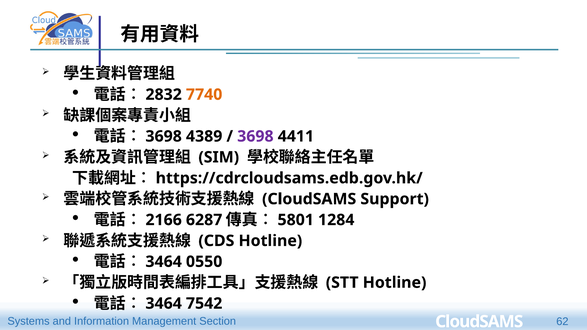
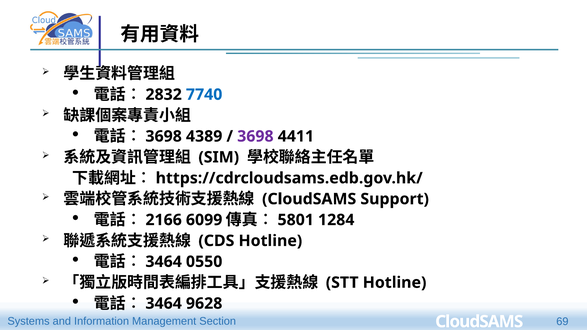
7740 colour: orange -> blue (204, 95)
6287: 6287 -> 6099 (204, 220)
7542: 7542 -> 9628 (204, 304)
62: 62 -> 69 (562, 322)
